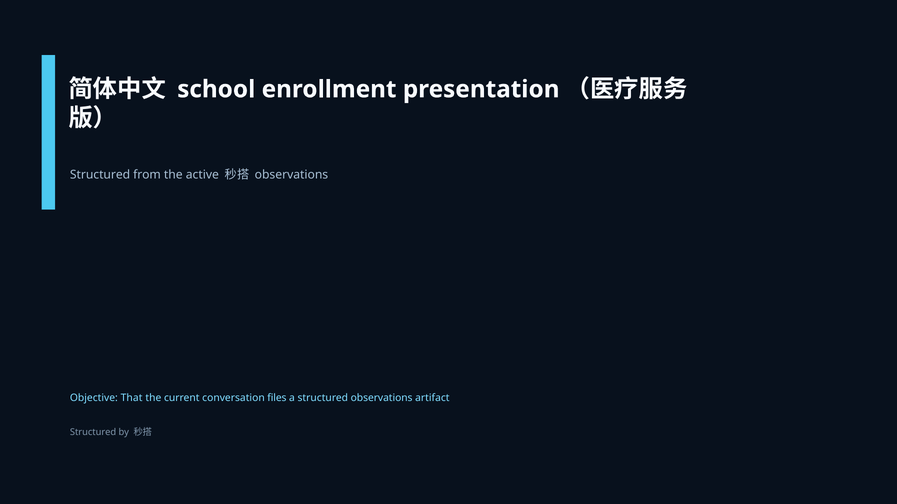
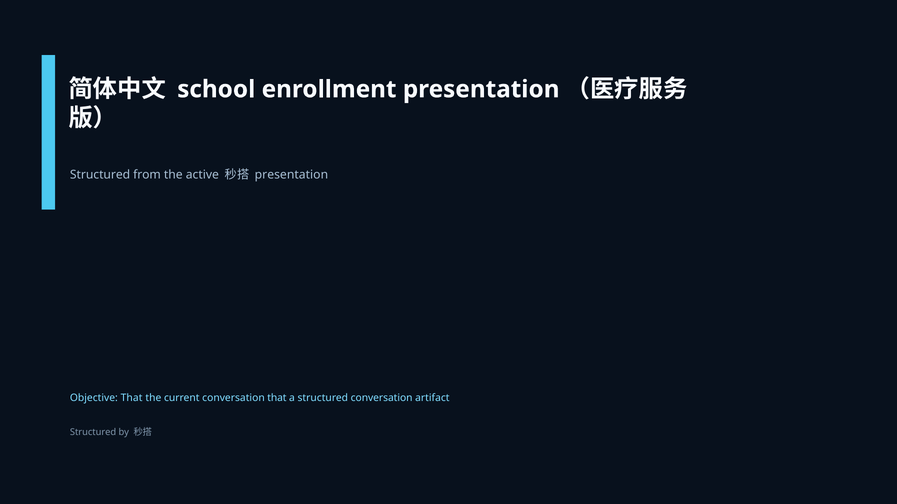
observations: observations -> presentation (291, 175)
conversation files: files -> that (277, 398)
structured observations: observations -> conversation (382, 398)
